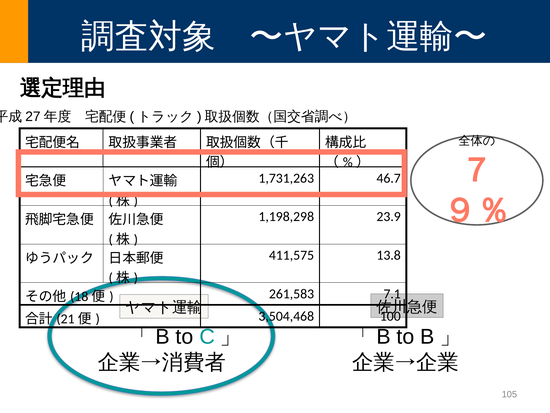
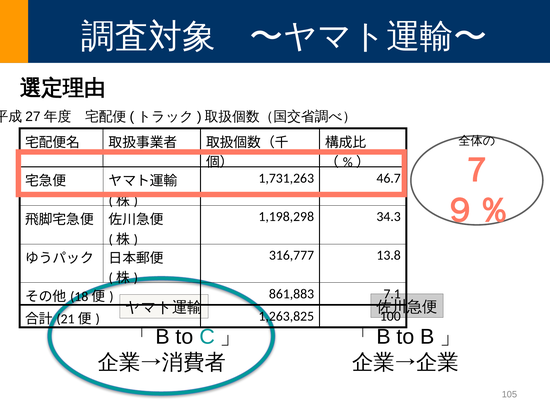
23.9: 23.9 -> 34.3 (389, 217)
411,575: 411,575 -> 316,777 (292, 255)
261,583: 261,583 -> 861,883 (292, 294)
3,504,468: 3,504,468 -> 1,263,825 (286, 316)
